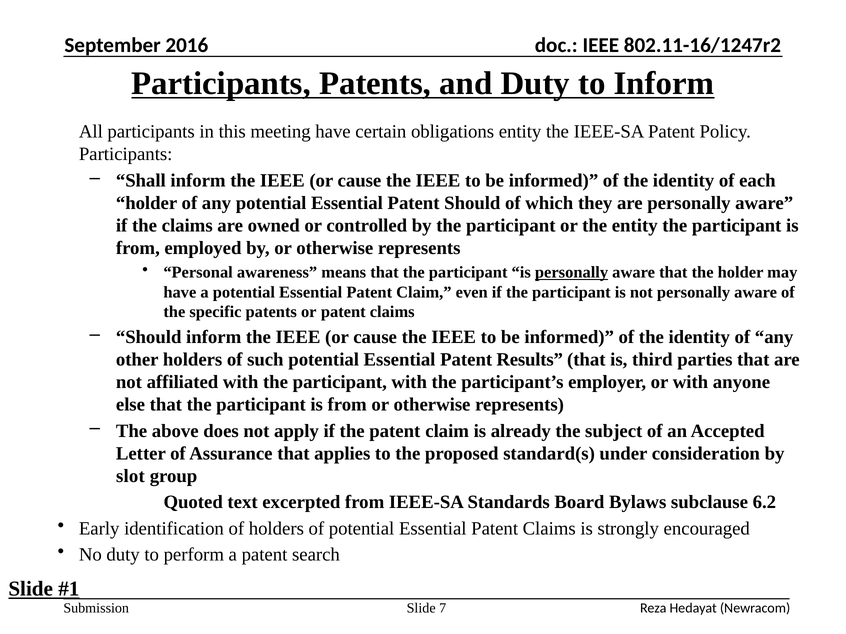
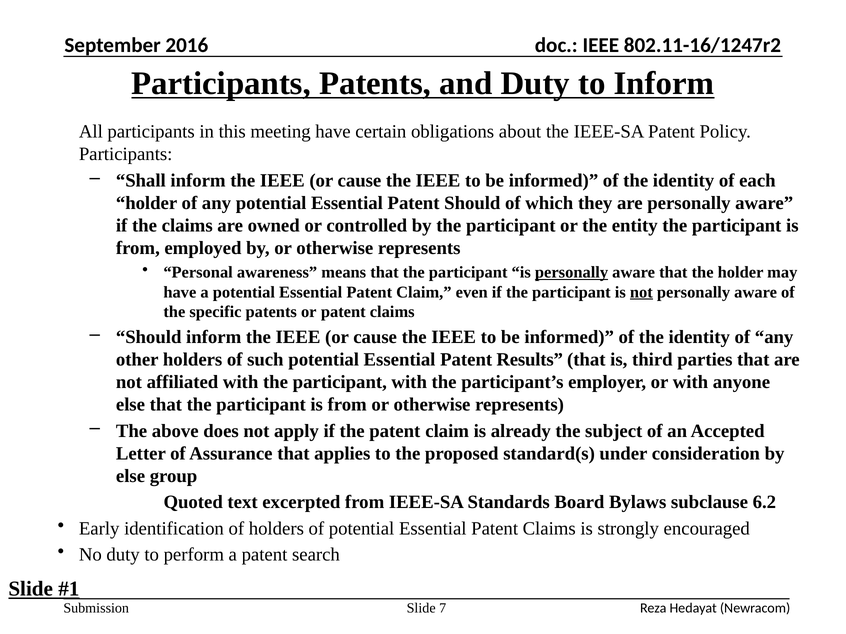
obligations entity: entity -> about (520, 132)
not underline: none -> present (641, 292)
slot: slot -> else (131, 476)
